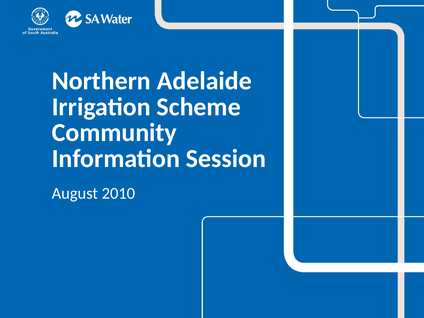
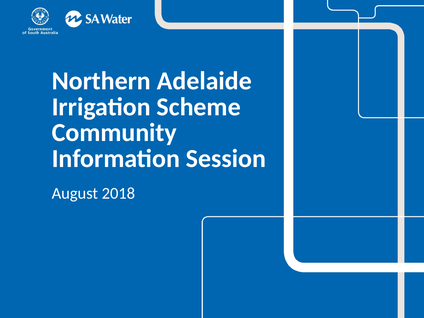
2010: 2010 -> 2018 (118, 193)
